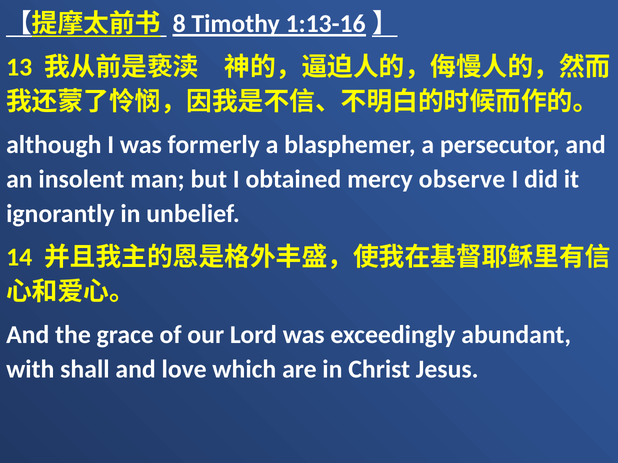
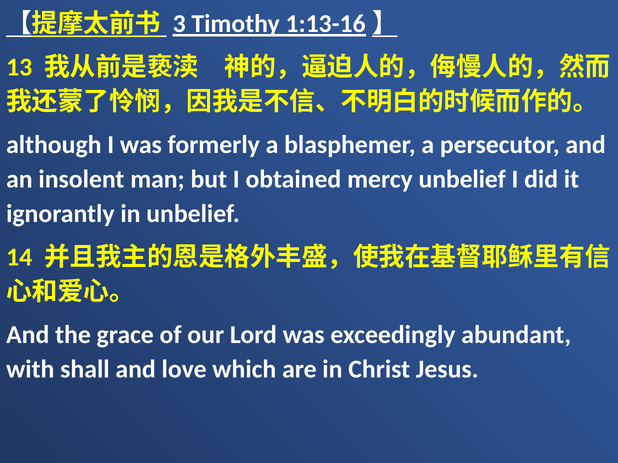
8: 8 -> 3 (179, 24)
mercy observe: observe -> unbelief (462, 180)
